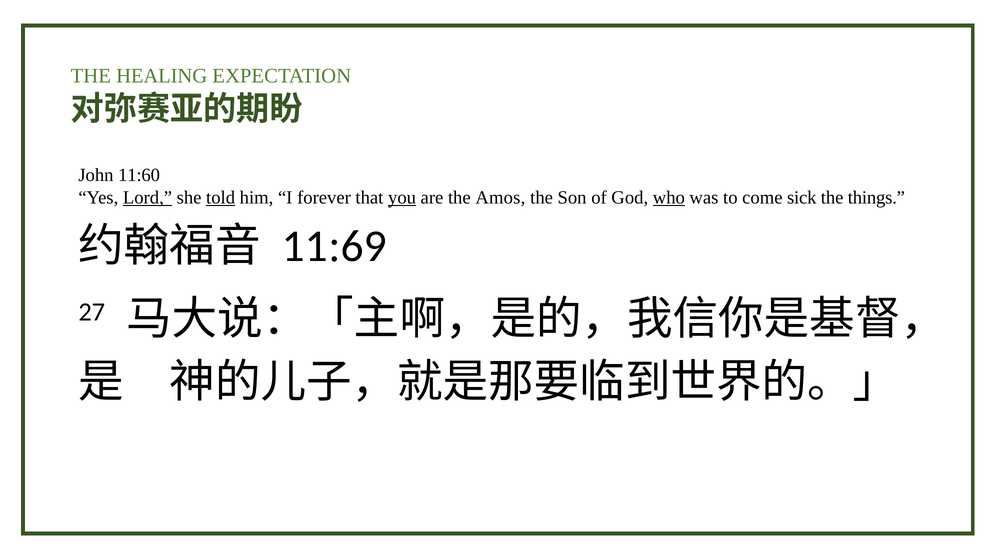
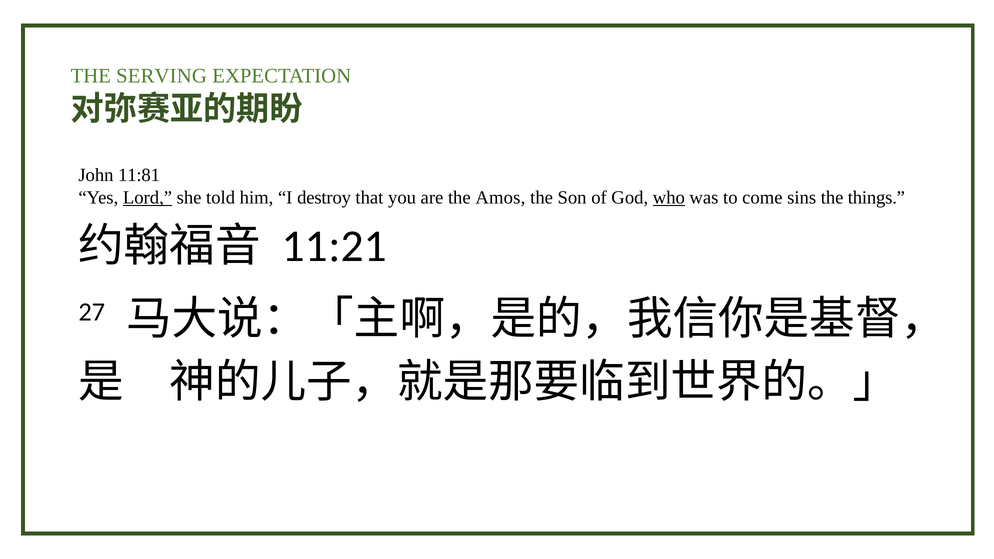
HEALING: HEALING -> SERVING (162, 76)
11:60: 11:60 -> 11:81 (139, 175)
told underline: present -> none (221, 198)
forever: forever -> destroy (324, 198)
you underline: present -> none (402, 198)
sick: sick -> sins (802, 198)
69: 69 -> 21 (364, 246)
